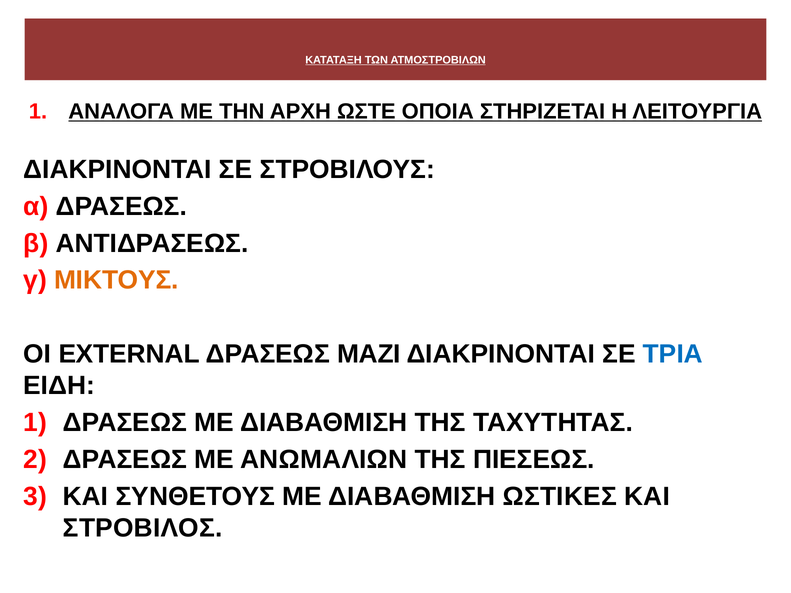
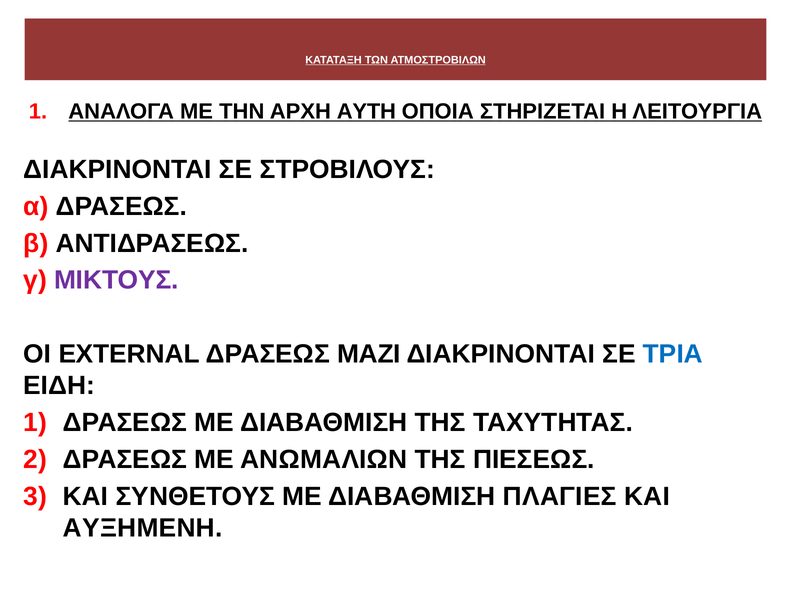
ΩΣΤΕ: ΩΣΤΕ -> ΑΥΤΗ (366, 111)
ΜΙΚΤΟΥΣ colour: orange -> purple (116, 280)
ΩΣΤΙΚΕΣ: ΩΣΤΙΚΕΣ -> ΠΛΑΓΙΕΣ (560, 497)
ΣΤΡΟΒΙΛΟΣ: ΣΤΡΟΒΙΛΟΣ -> ΑΥΞΗΜΕΝΗ (143, 528)
